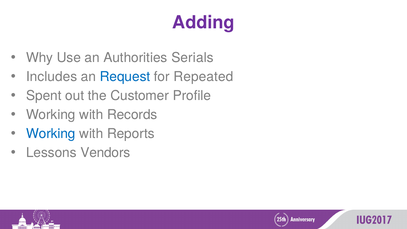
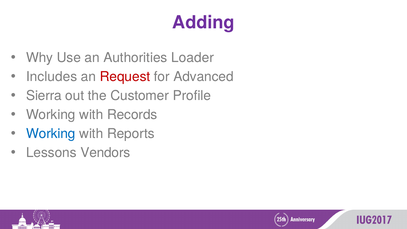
Serials: Serials -> Loader (193, 58)
Request colour: blue -> red (125, 77)
Repeated: Repeated -> Advanced (204, 77)
Spent: Spent -> Sierra (44, 96)
